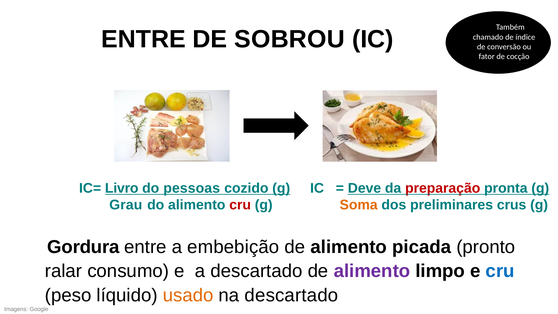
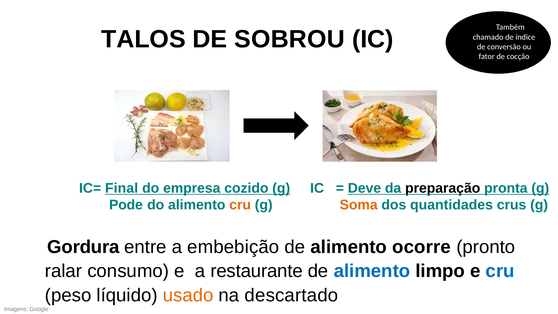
ENTRE: ENTRE -> TALOS (143, 39)
Livro: Livro -> Final (122, 188)
pessoas: pessoas -> empresa (192, 188)
preparação colour: red -> black (443, 188)
Grau: Grau -> Pode (126, 205)
cru colour: red -> orange (240, 205)
preliminares: preliminares -> quantidades (452, 205)
picada: picada -> ocorre (422, 247)
a descartado: descartado -> restaurante (257, 271)
alimento colour: purple -> blue (372, 271)
